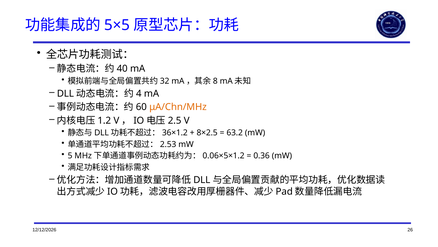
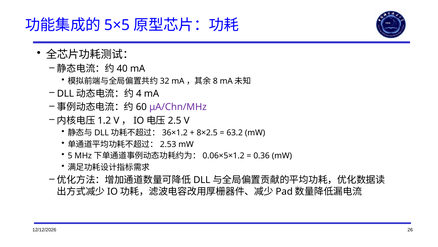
μA/Chn/MHz colour: orange -> purple (178, 107)
